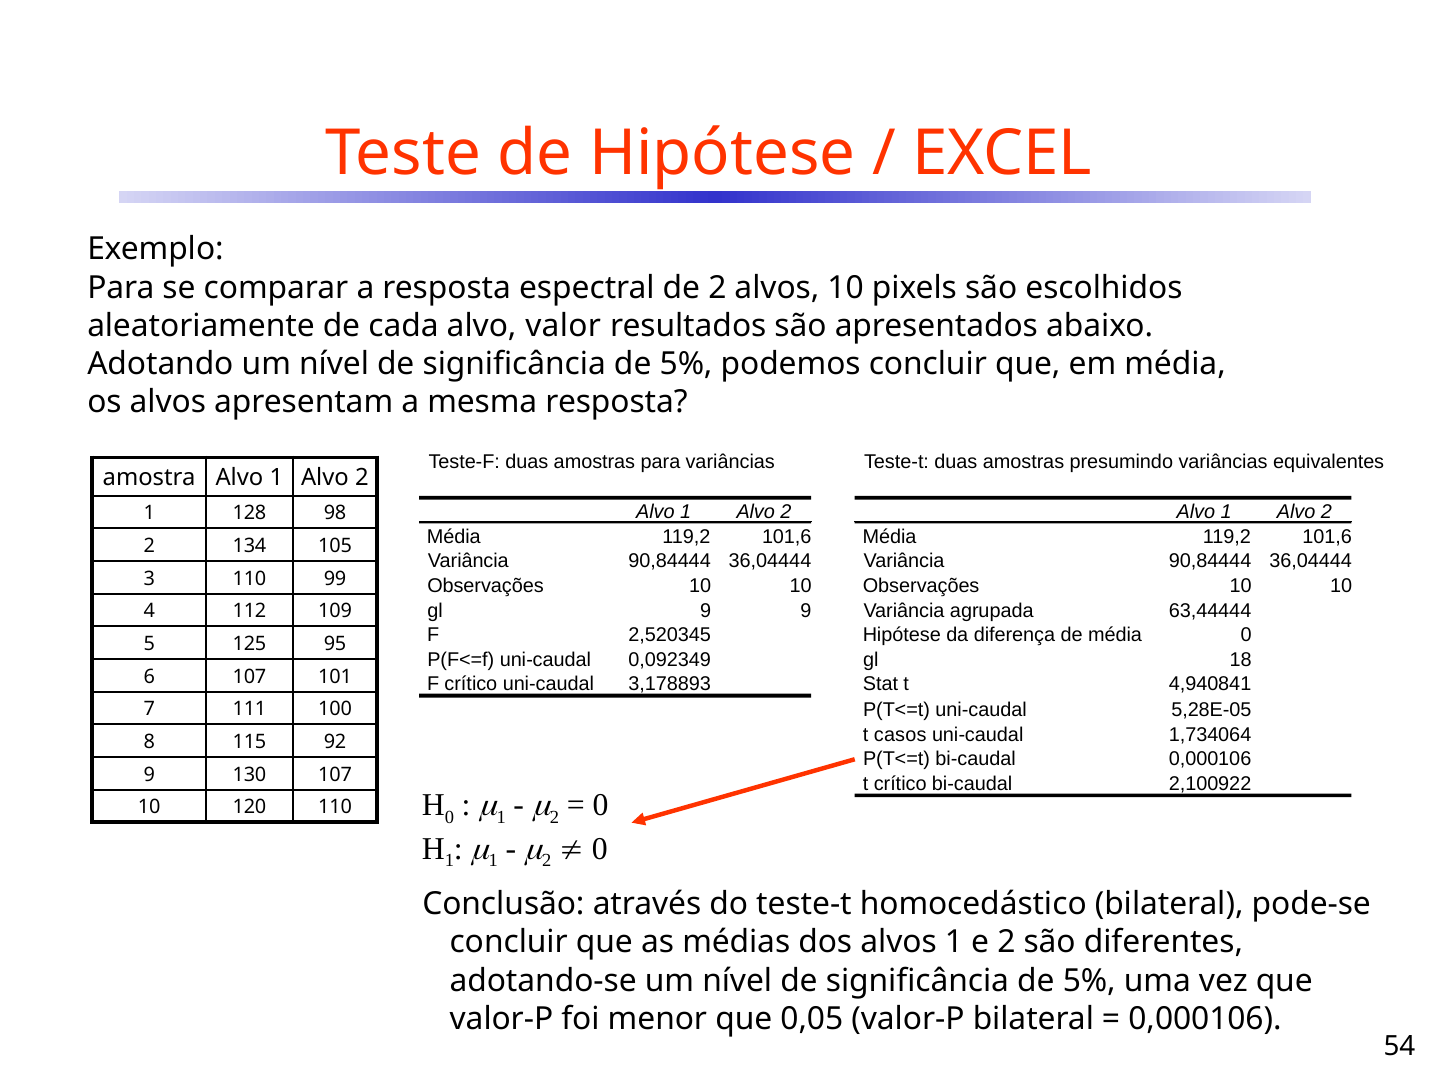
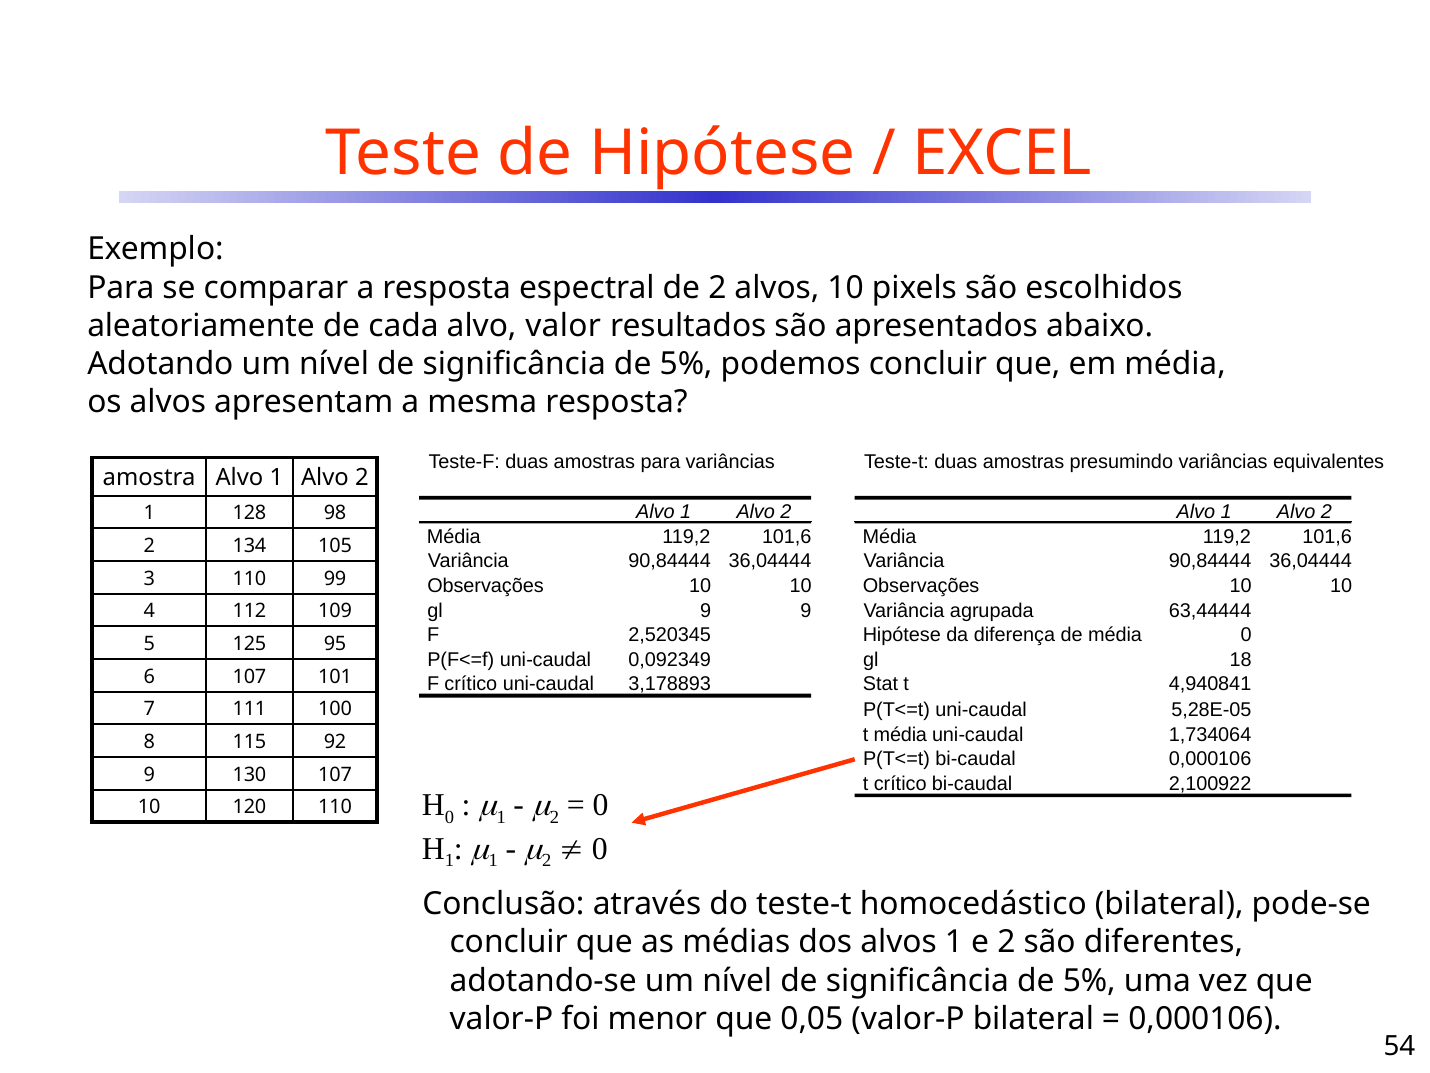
t casos: casos -> média (900, 734)
